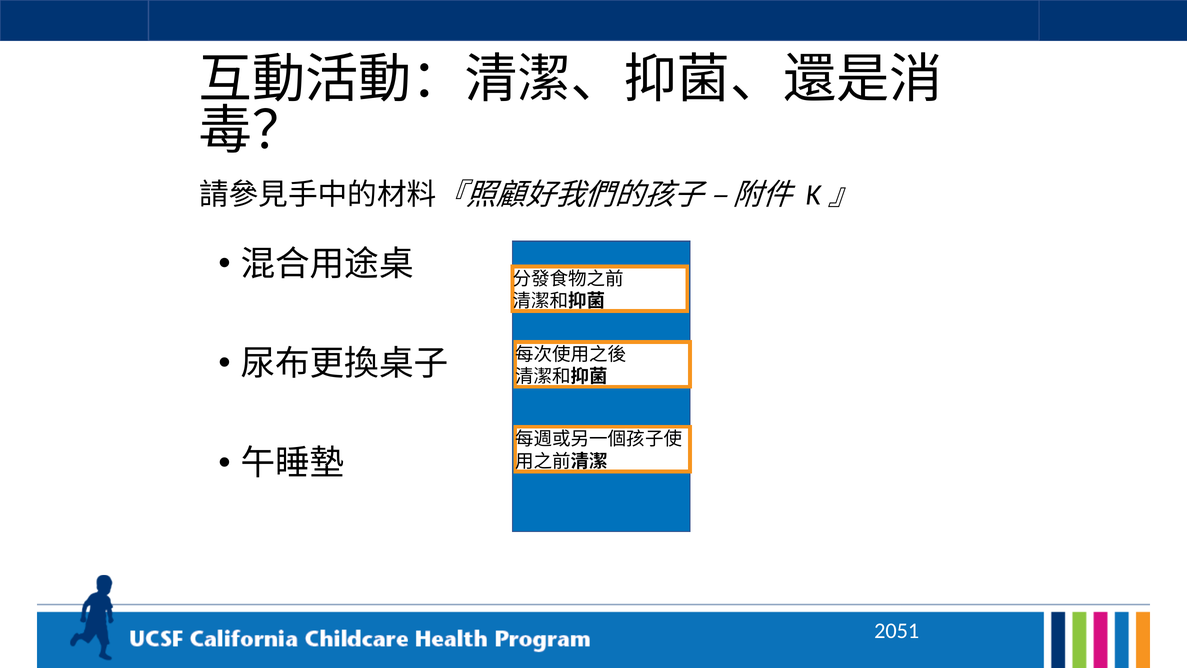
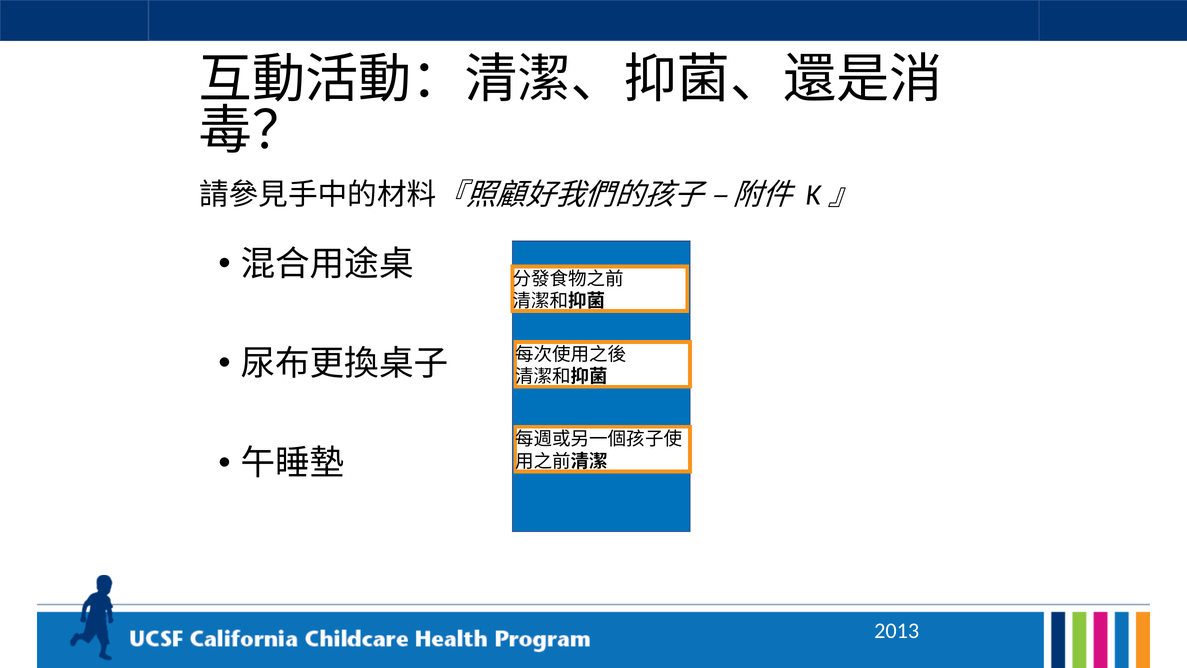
2051: 2051 -> 2013 (897, 631)
